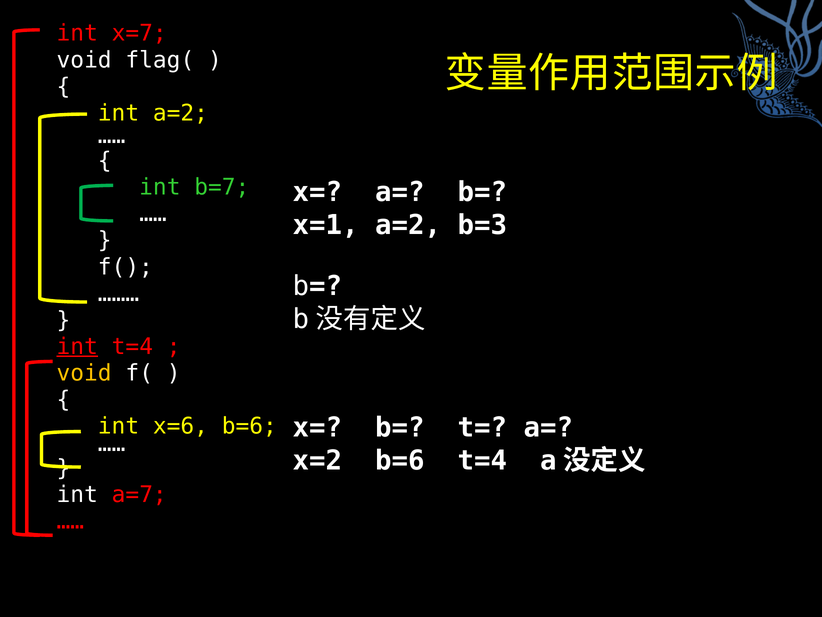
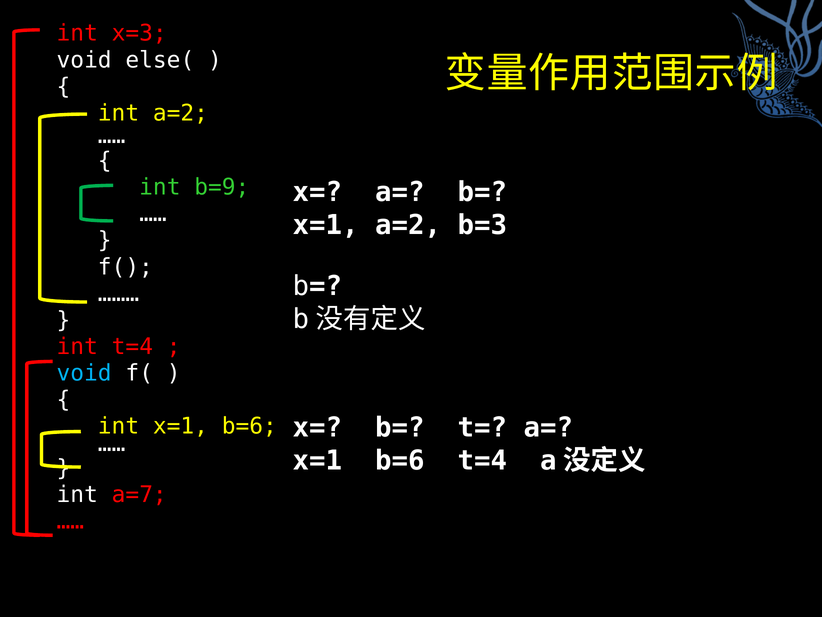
x=7: x=7 -> x=3 (139, 33)
flag(: flag( -> else( (160, 60)
b=7: b=7 -> b=9 (222, 187)
int underline: present -> none (77, 346)
void colour: yellow -> light blue (84, 373)
int x=6: x=6 -> x=1 (180, 426)
x=2: x=2 -> x=1 (318, 460)
